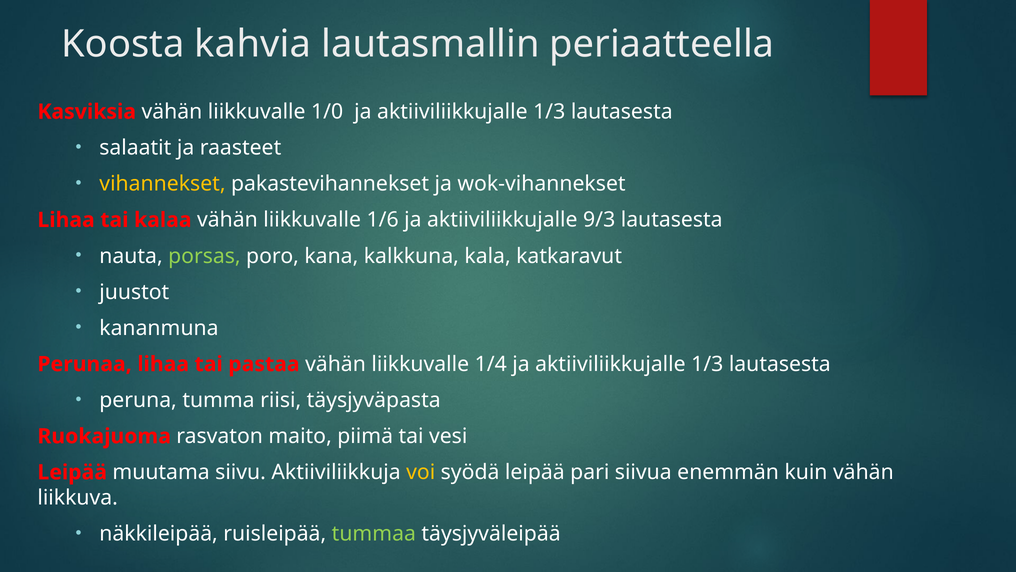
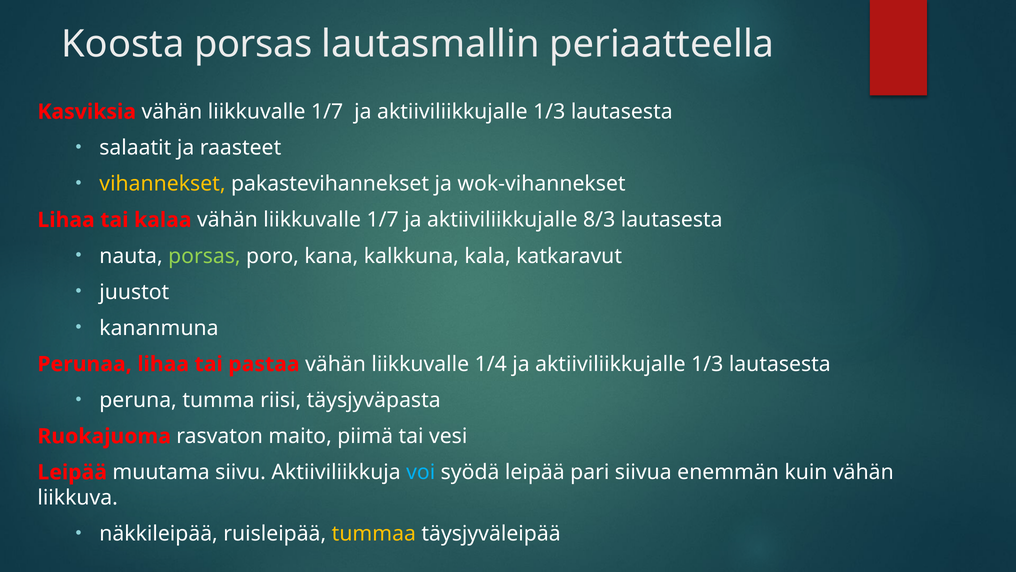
Koosta kahvia: kahvia -> porsas (253, 44)
Kasviksia vähän liikkuvalle 1/0: 1/0 -> 1/7 (327, 112)
kalaa vähän liikkuvalle 1/6: 1/6 -> 1/7 (383, 220)
9/3: 9/3 -> 8/3 (599, 220)
voi colour: yellow -> light blue (421, 472)
tummaa colour: light green -> yellow (374, 533)
